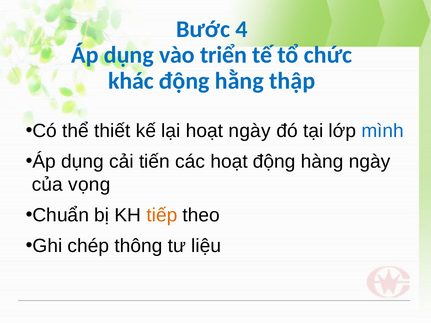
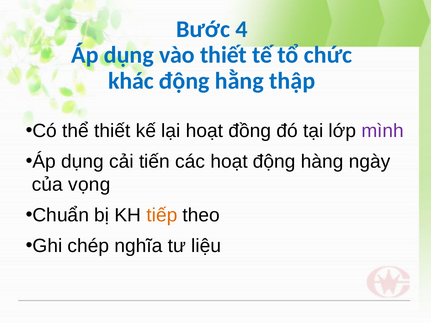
vào triển: triển -> thiết (224, 55)
hoạt ngày: ngày -> đồng (250, 131)
mình colour: blue -> purple (383, 131)
thông: thông -> nghĩa (138, 246)
